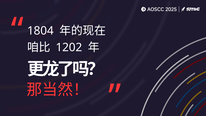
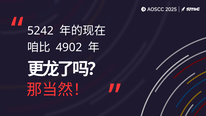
1804: 1804 -> 5242 (40, 31)
1202: 1202 -> 4902 (69, 47)
